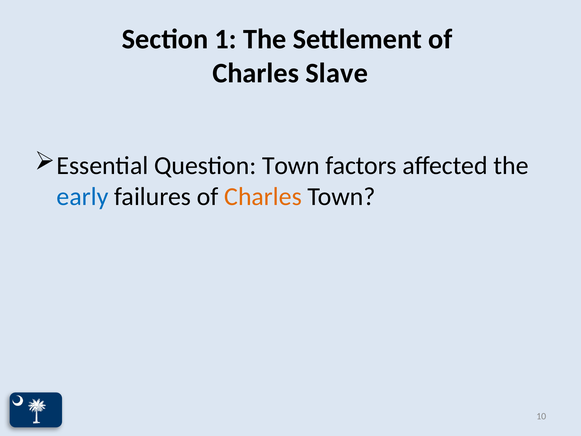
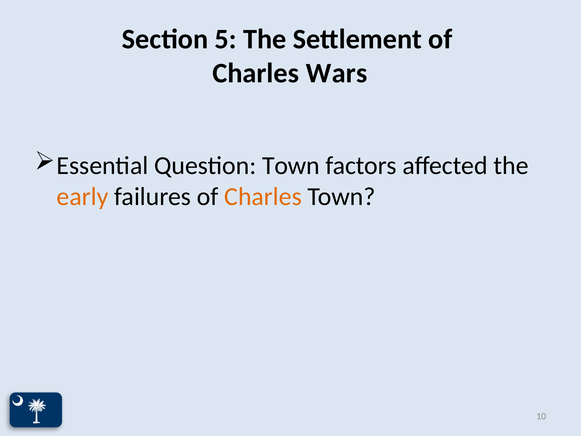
1: 1 -> 5 (226, 39)
Slave: Slave -> Wars (337, 73)
early colour: blue -> orange (83, 196)
